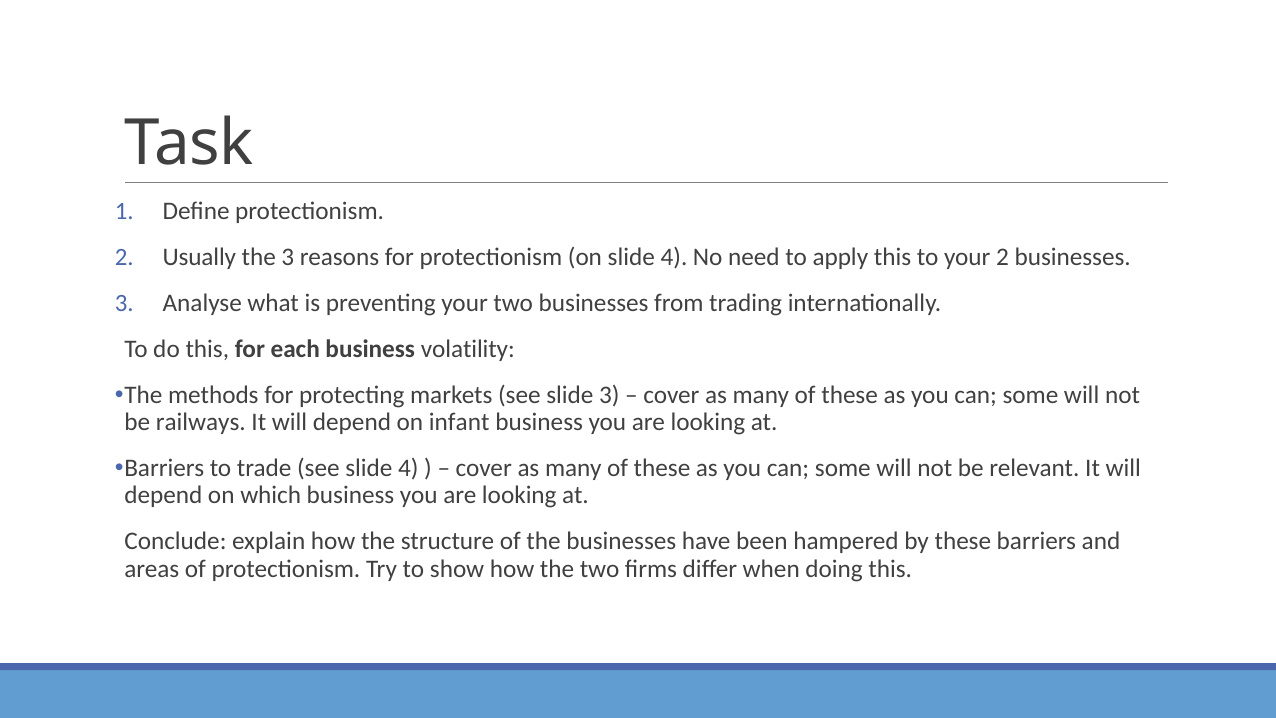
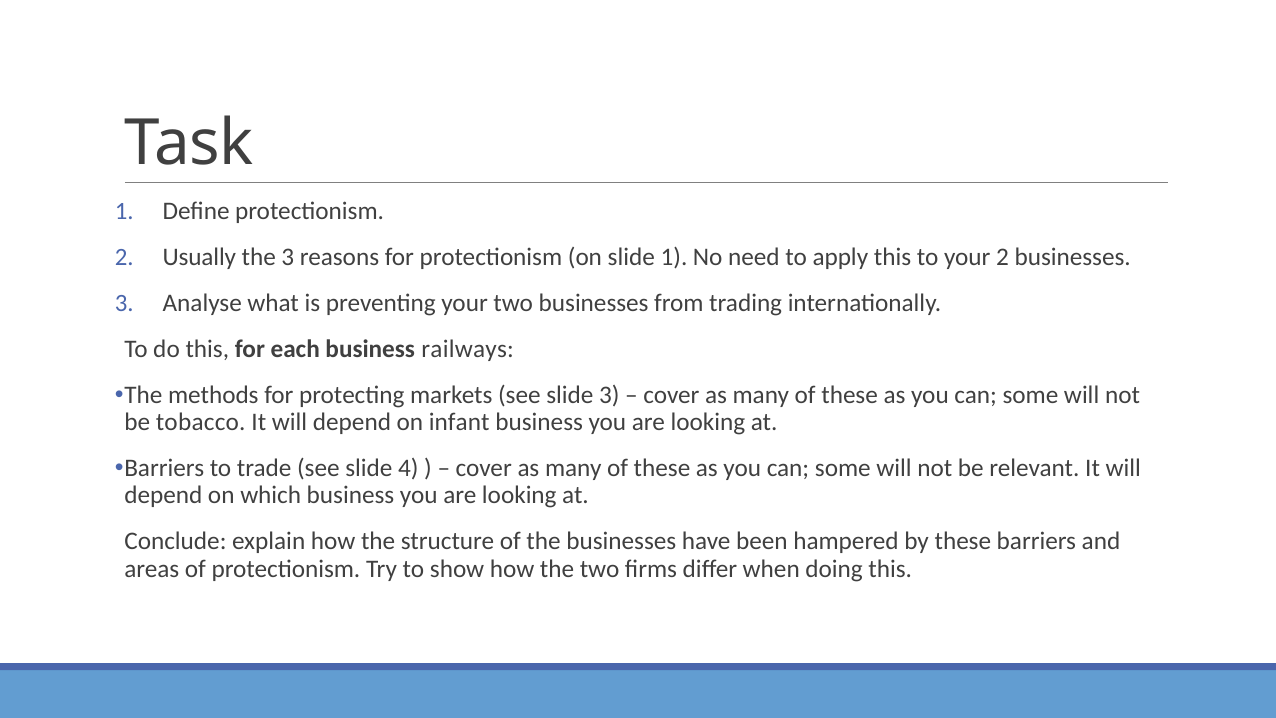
on slide 4: 4 -> 1 (674, 257)
volatility: volatility -> railways (468, 349)
railways: railways -> tobacco (201, 422)
